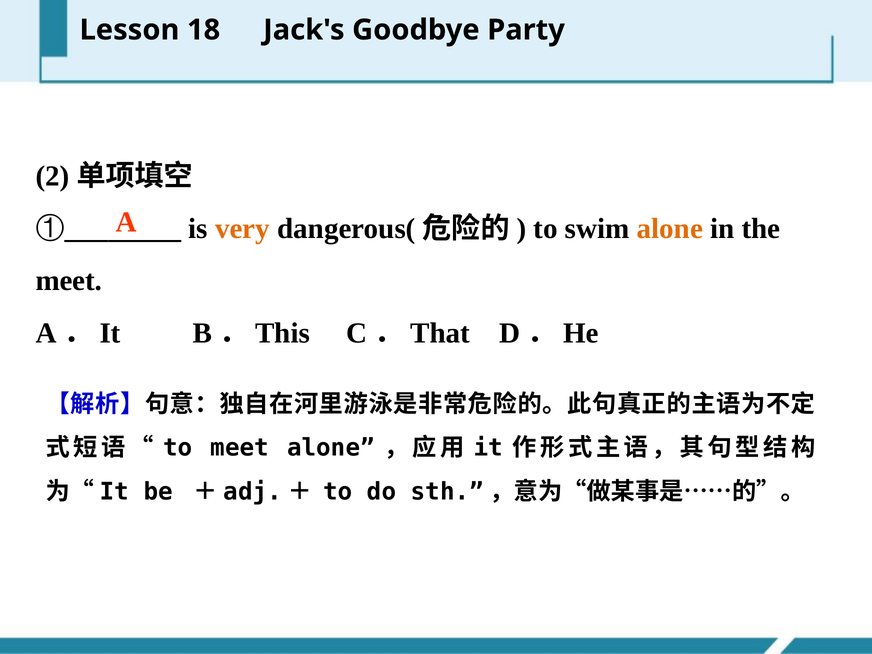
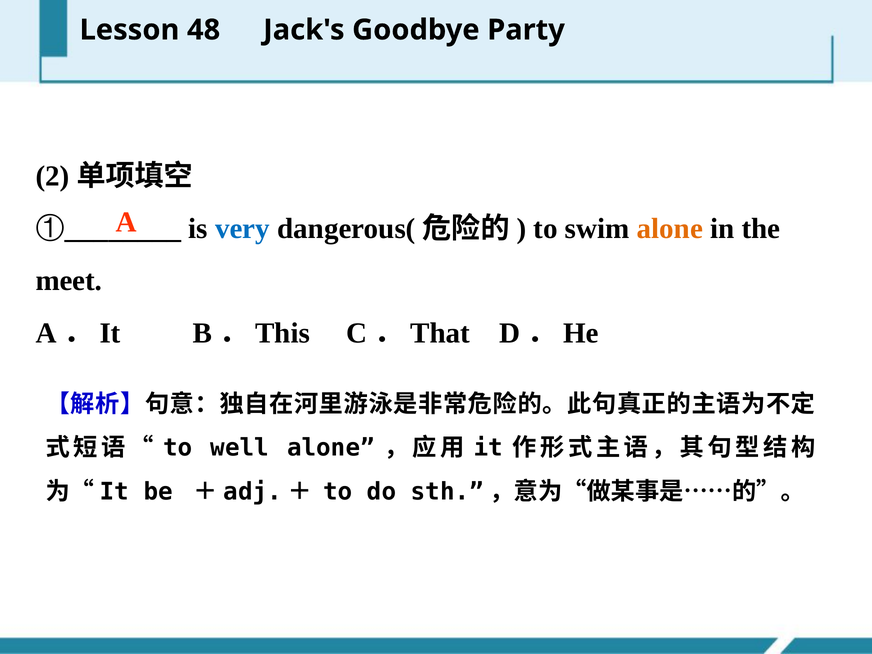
18: 18 -> 48 (204, 30)
very colour: orange -> blue (242, 229)
to meet: meet -> well (240, 448)
